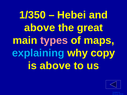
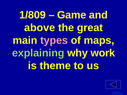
1/350: 1/350 -> 1/809 (32, 15)
Hebei: Hebei -> Game (72, 15)
explaining colour: light blue -> light green (38, 53)
copy: copy -> work (103, 53)
is above: above -> theme (55, 66)
